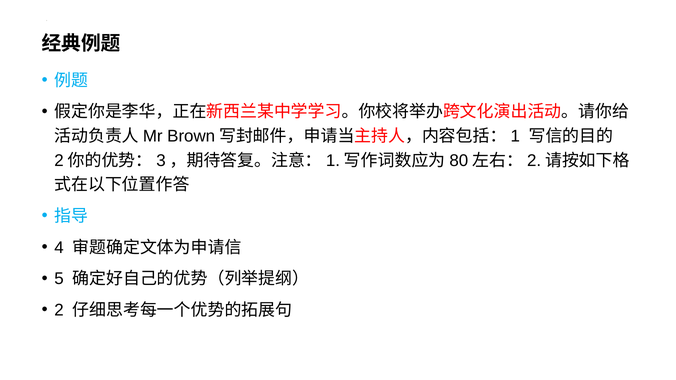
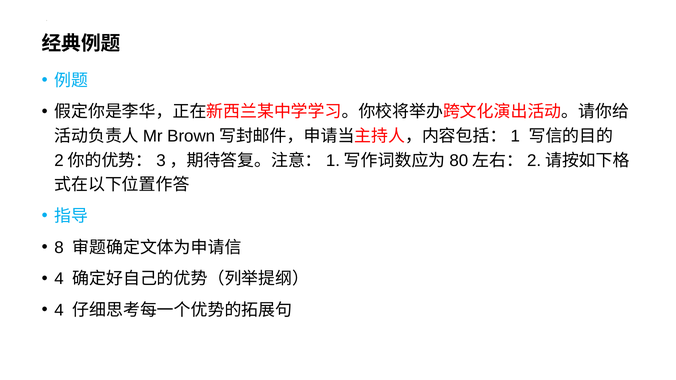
4: 4 -> 8 (59, 248)
5: 5 -> 4 (59, 279)
2: 2 -> 4 (59, 310)
